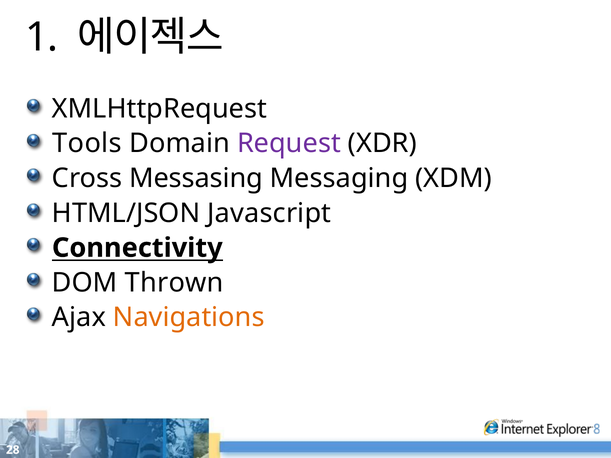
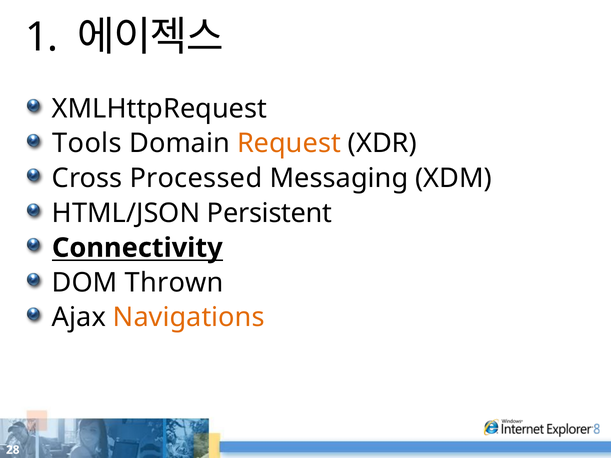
Request colour: purple -> orange (289, 144)
Messasing: Messasing -> Processed (196, 178)
Javascript: Javascript -> Persistent (270, 213)
